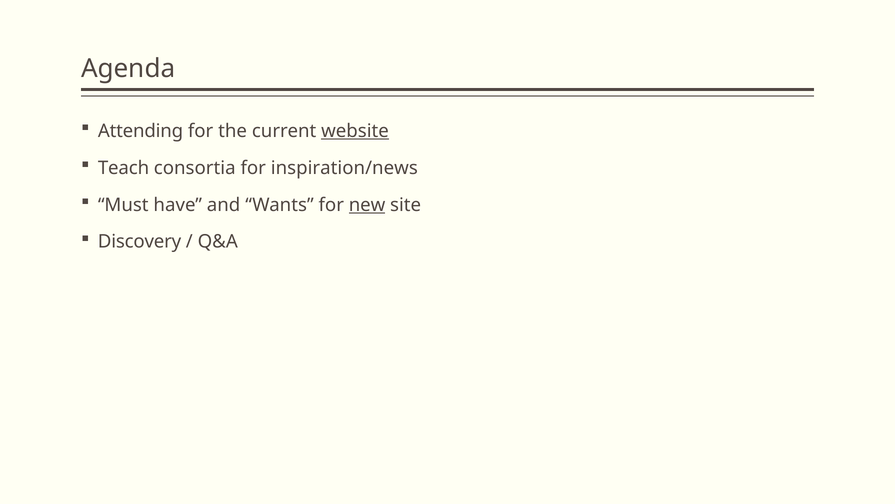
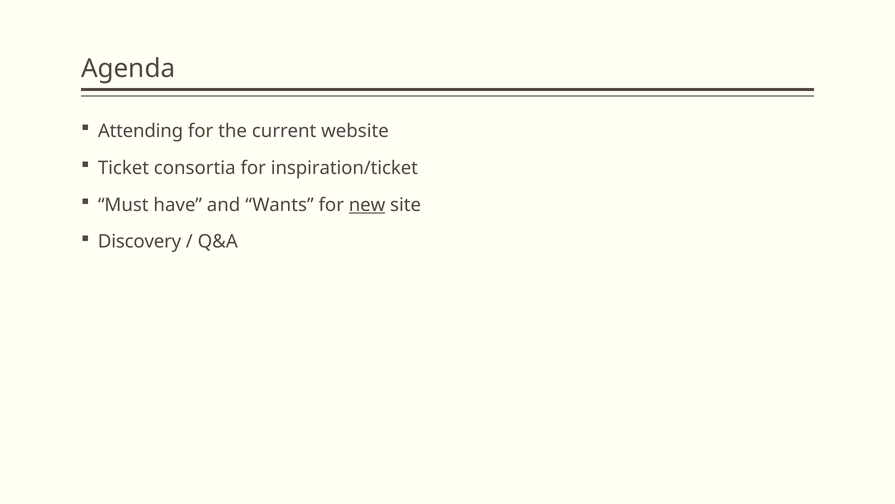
website underline: present -> none (355, 131)
Teach: Teach -> Ticket (123, 168)
inspiration/news: inspiration/news -> inspiration/ticket (344, 168)
